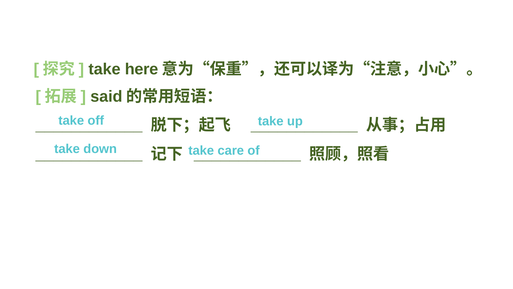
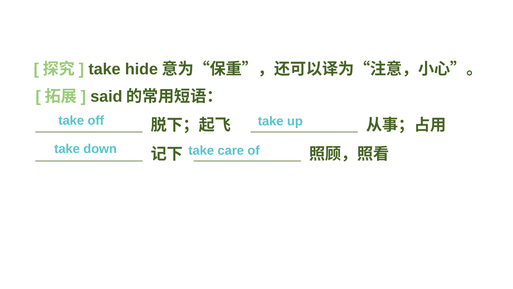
here: here -> hide (141, 69)
